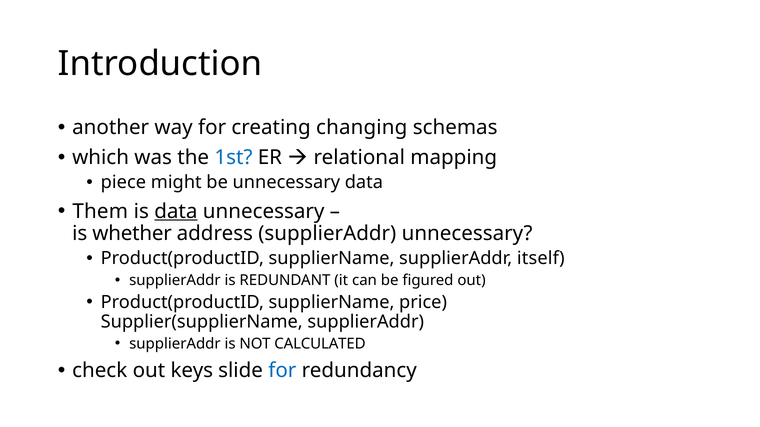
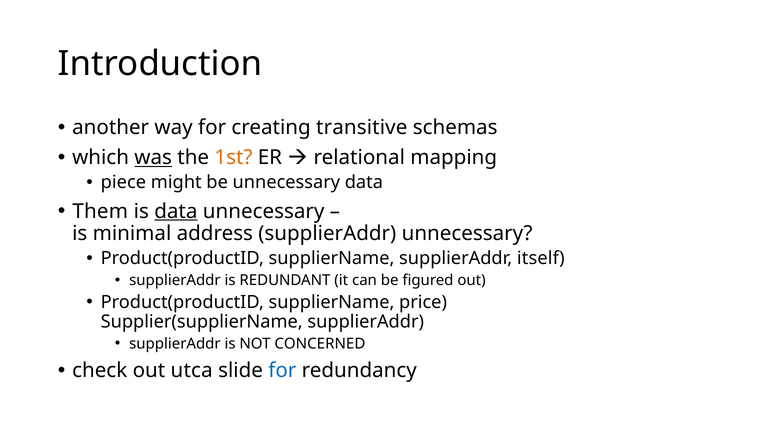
changing: changing -> transitive (362, 128)
was underline: none -> present (153, 158)
1st colour: blue -> orange (233, 158)
whether: whether -> minimal (132, 234)
CALCULATED: CALCULATED -> CONCERNED (320, 344)
keys: keys -> utca (192, 371)
